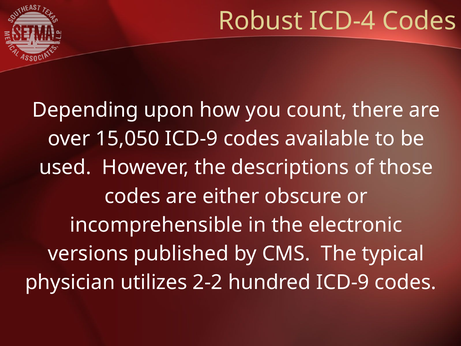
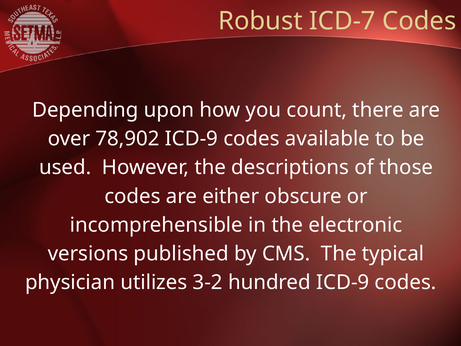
ICD-4: ICD-4 -> ICD-7 (342, 21)
15,050: 15,050 -> 78,902 (128, 139)
2-2: 2-2 -> 3-2 (208, 282)
